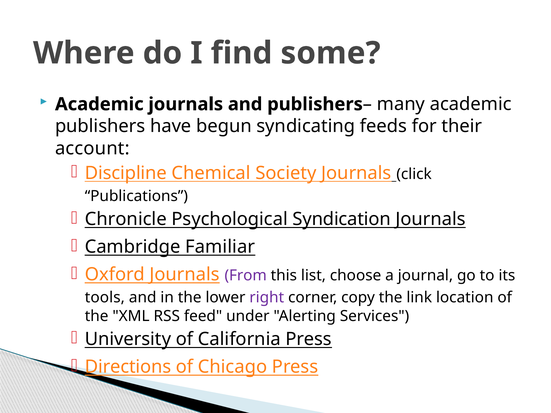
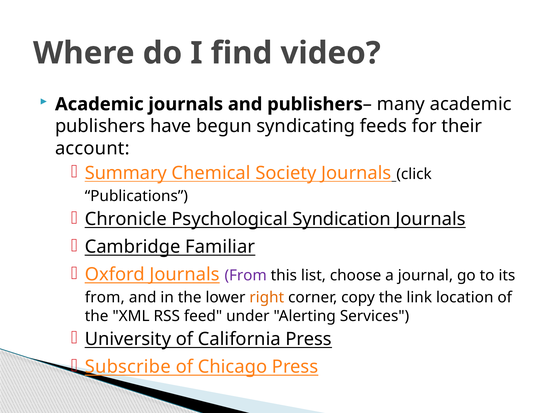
some: some -> video (331, 53)
Discipline: Discipline -> Summary (126, 173)
tools: tools -> from (105, 298)
right colour: purple -> orange (267, 298)
Directions: Directions -> Subscribe (128, 367)
